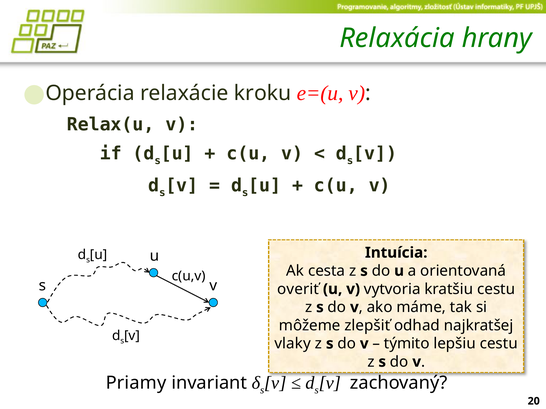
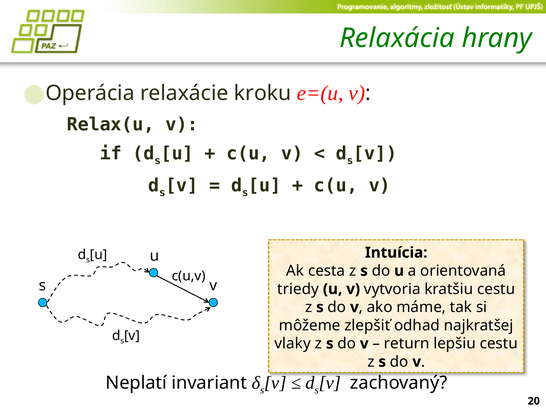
overiť: overiť -> triedy (298, 289)
týmito: týmito -> return (407, 344)
Priamy: Priamy -> Neplatí (136, 383)
